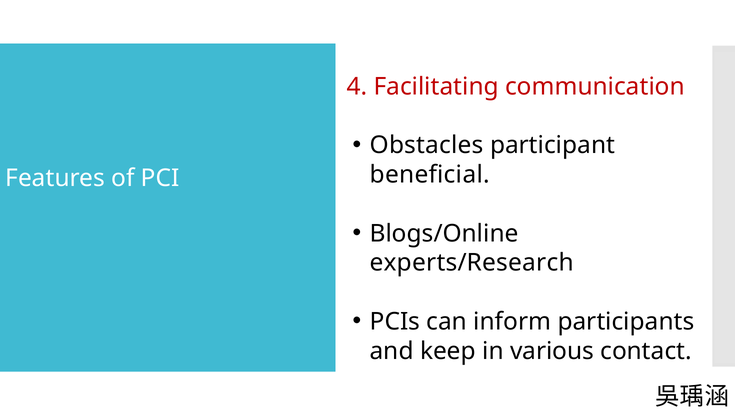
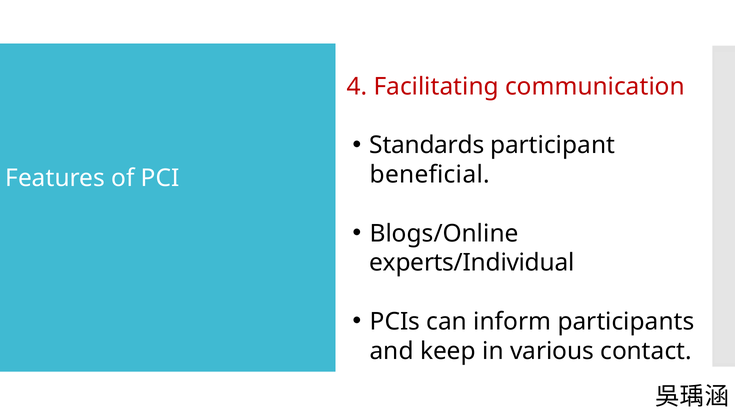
Obstacles: Obstacles -> Standards (427, 146)
experts/Research: experts/Research -> experts/Individual (472, 263)
